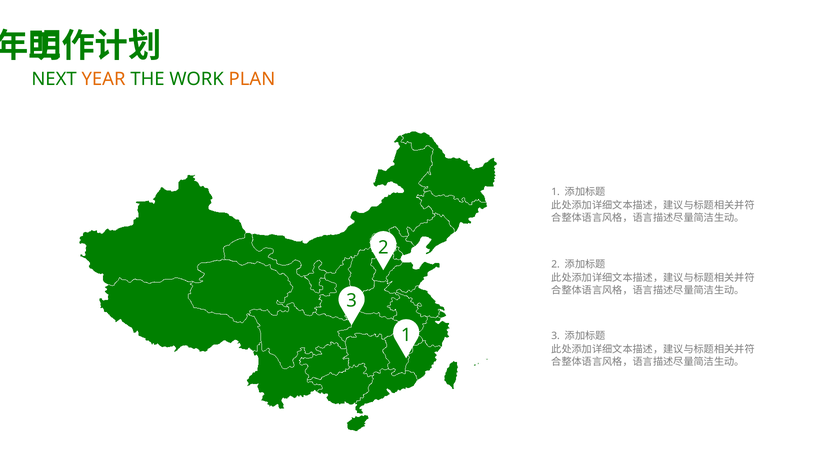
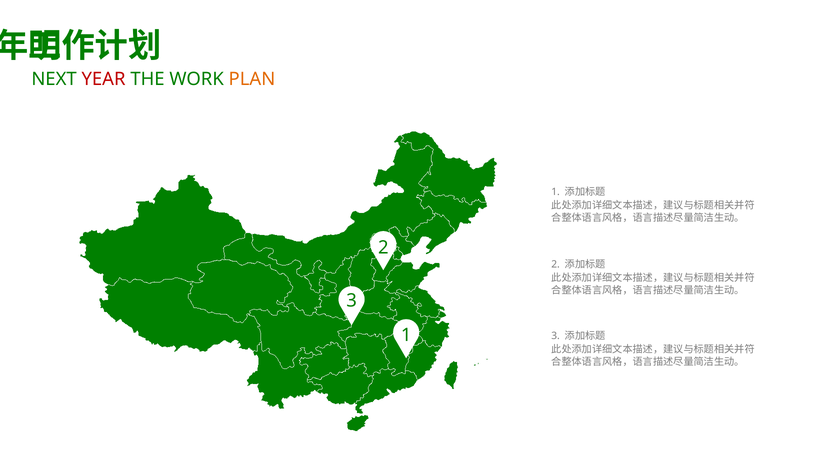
YEAR colour: orange -> red (104, 79)
